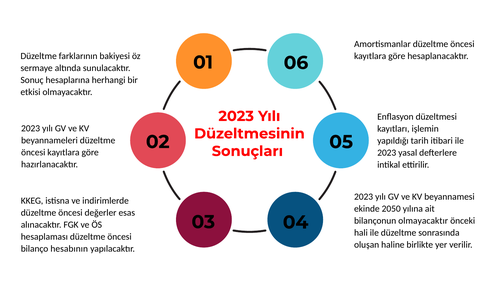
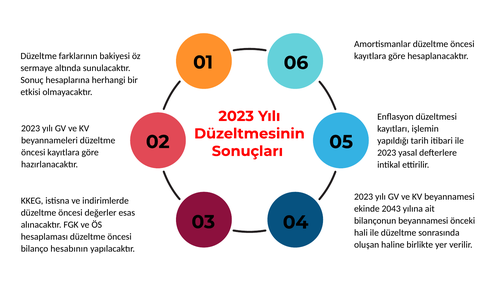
2050: 2050 -> 2043 (391, 208)
bilançonun olmayacaktır: olmayacaktır -> beyannamesi (423, 220)
